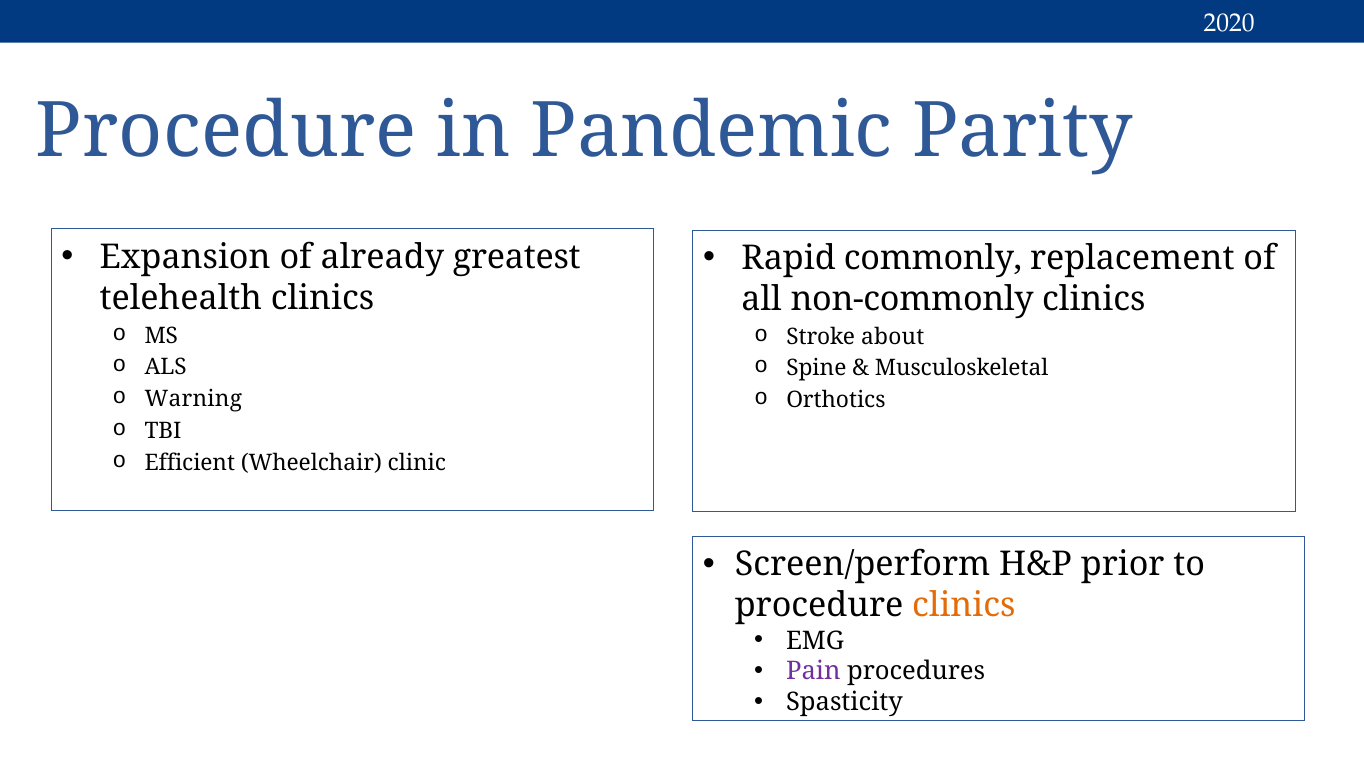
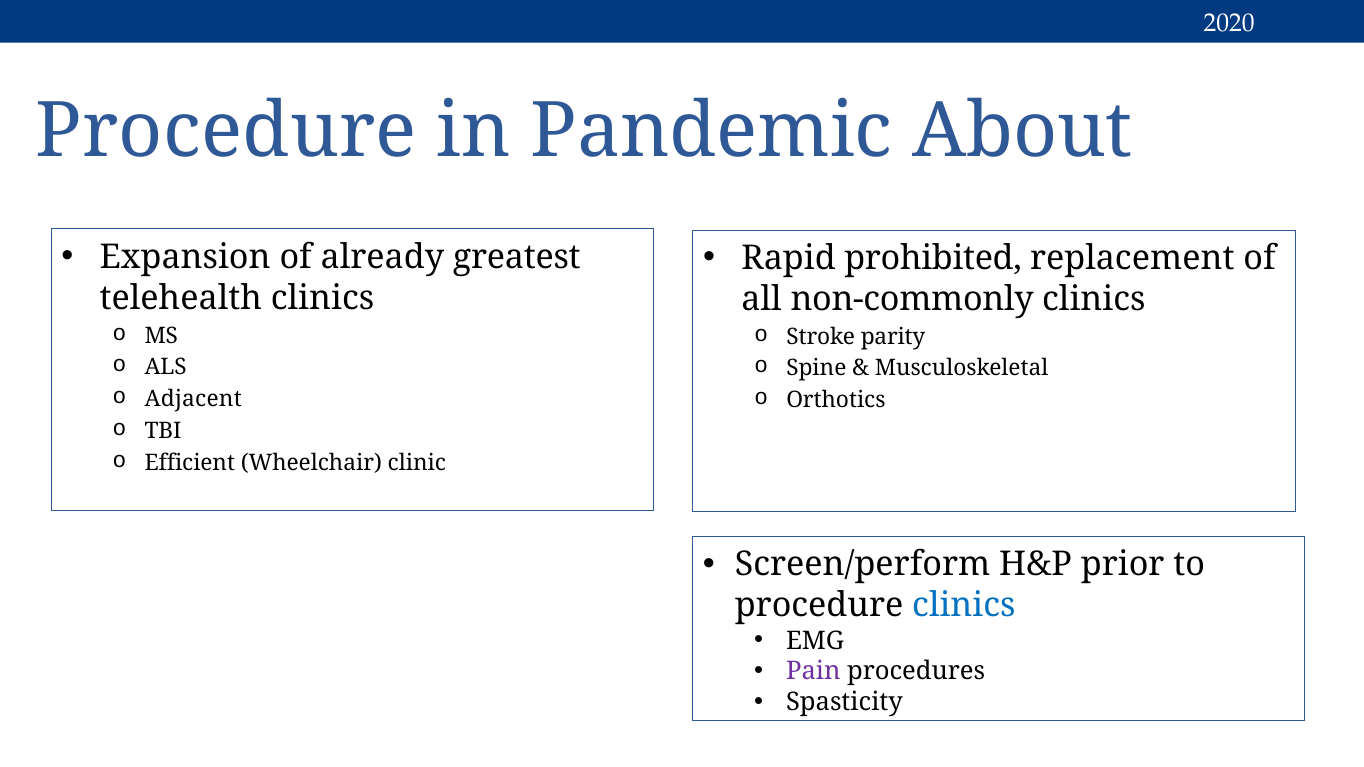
Parity: Parity -> About (1023, 131)
commonly: commonly -> prohibited (933, 258)
about: about -> parity (893, 337)
Warning: Warning -> Adjacent (193, 399)
clinics colour: orange -> blue (964, 606)
